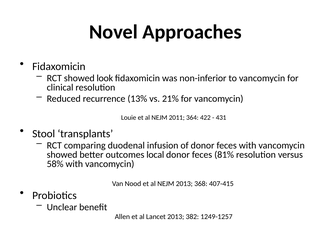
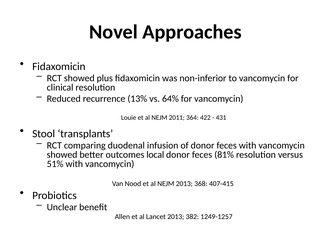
look: look -> plus (105, 78)
21%: 21% -> 64% (170, 99)
58%: 58% -> 51% (55, 164)
